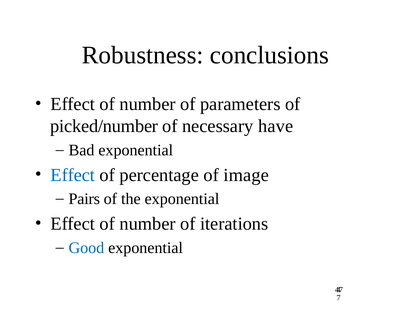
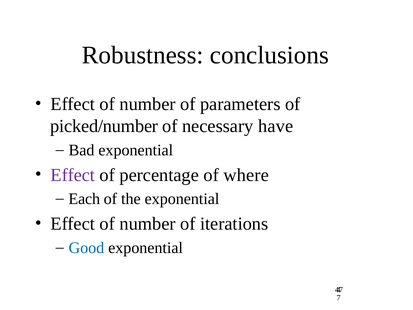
Effect colour: blue -> purple (73, 175)
image: image -> where (246, 175)
Pairs: Pairs -> Each (84, 199)
